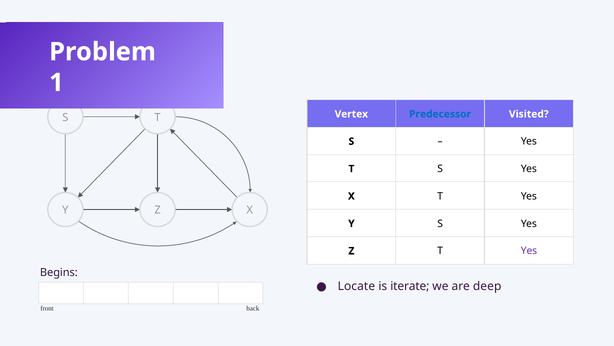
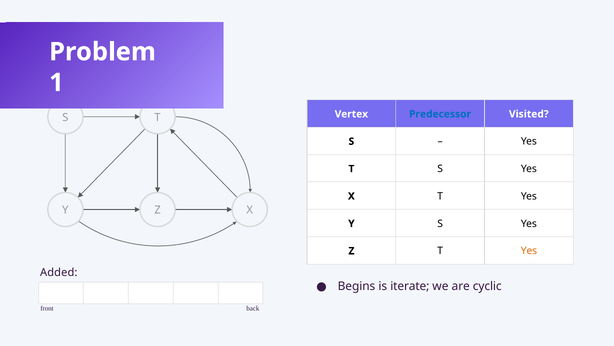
Yes colour: purple -> orange (529, 251)
Begins: Begins -> Added (59, 272)
Locate: Locate -> Begins (356, 286)
deep: deep -> cyclic (487, 286)
